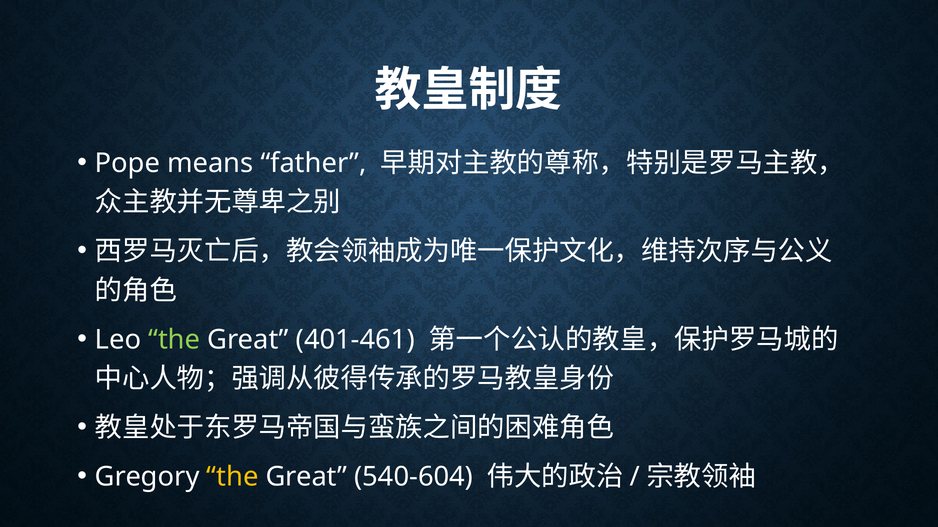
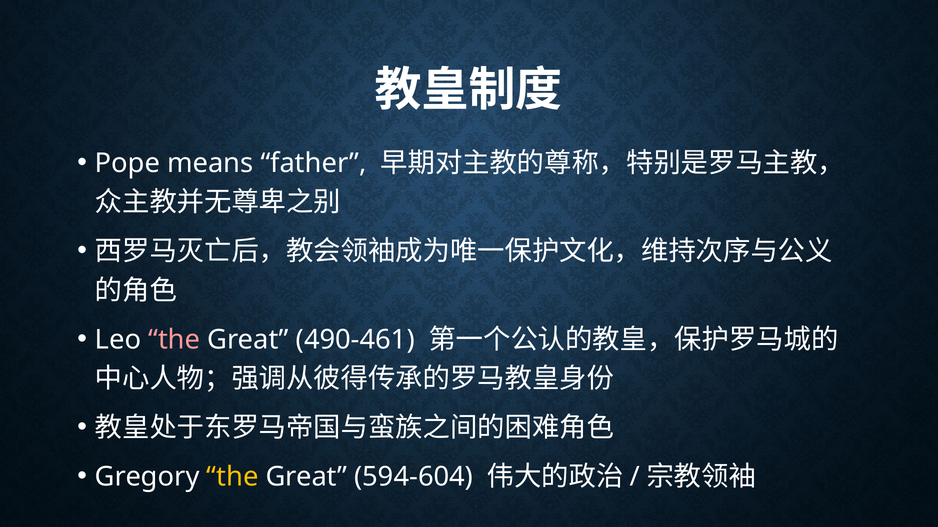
the colour: light green -> pink (174, 340)
401-461: 401-461 -> 490-461 (355, 340)
540-604: 540-604 -> 594-604 (414, 478)
